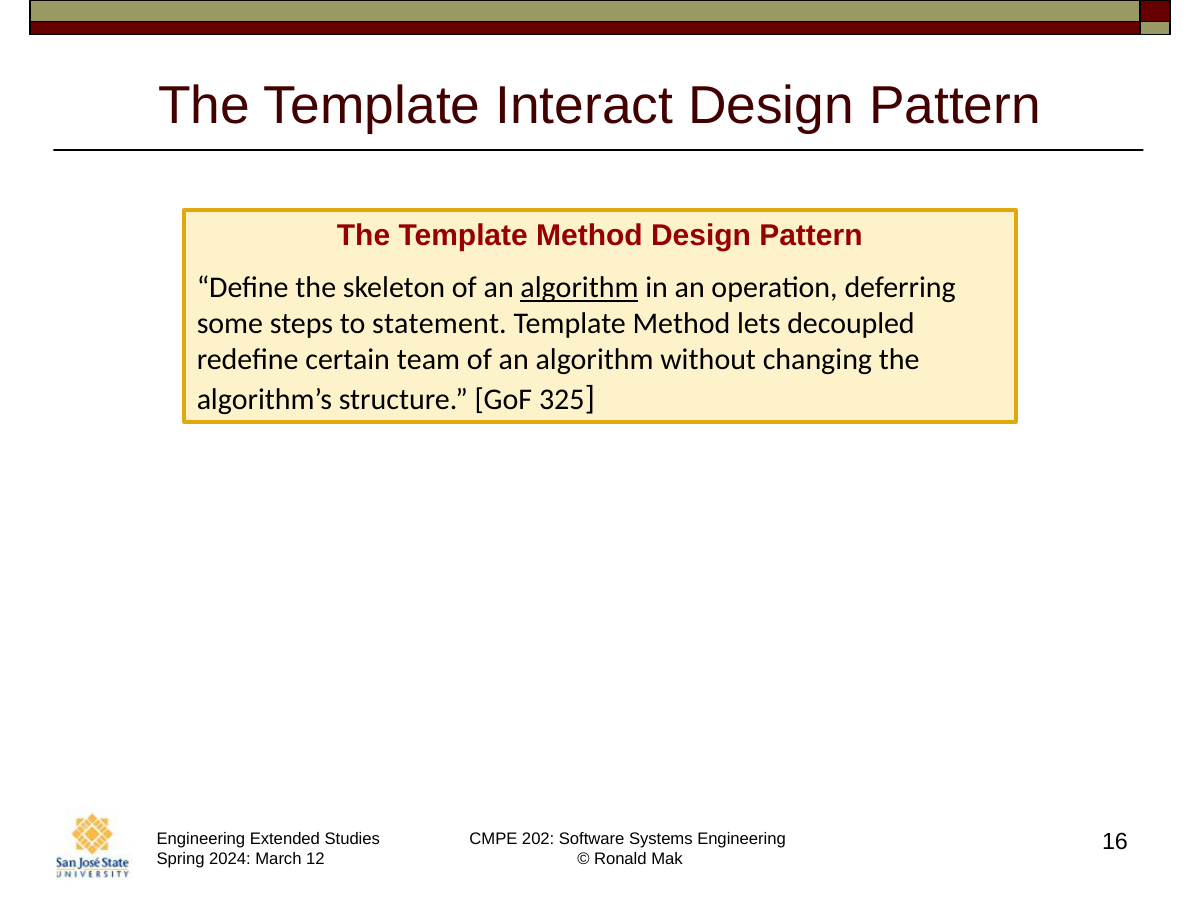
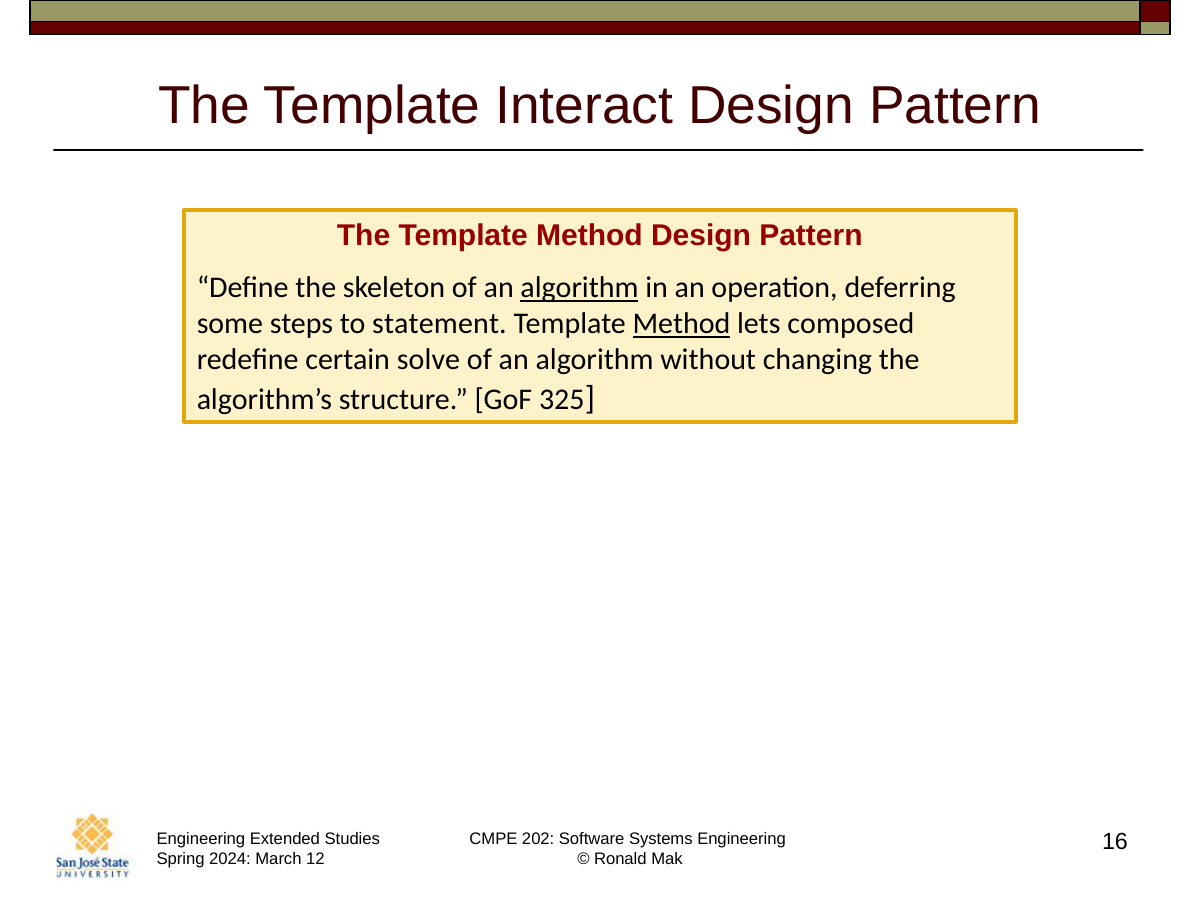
Method underline: none -> present (681, 324)
decoupled: decoupled -> composed (851, 324)
team: team -> solve (428, 360)
